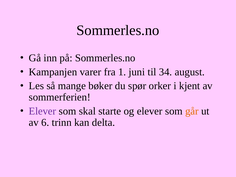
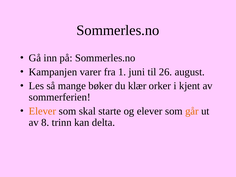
34: 34 -> 26 (166, 72)
spør: spør -> klær (137, 86)
Elever colour: purple -> orange (42, 111)
6: 6 -> 8 (45, 122)
